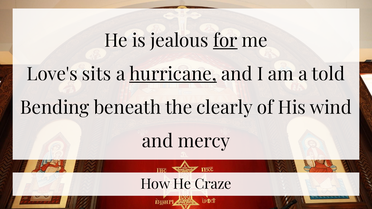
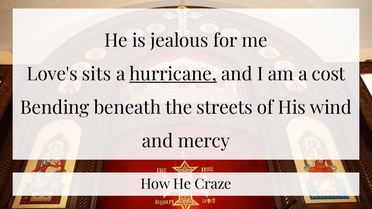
for underline: present -> none (225, 41)
told: told -> cost (328, 74)
clearly: clearly -> streets (225, 108)
